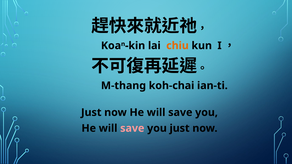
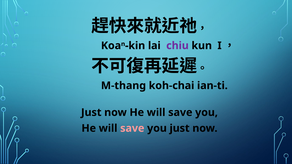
chiu colour: orange -> purple (177, 46)
